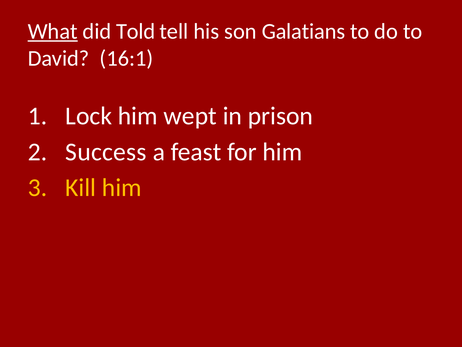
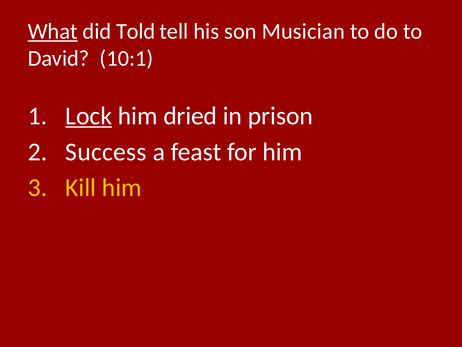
Galatians: Galatians -> Musician (303, 31)
16:1: 16:1 -> 10:1 (126, 58)
Lock underline: none -> present (89, 116)
wept: wept -> dried (190, 116)
